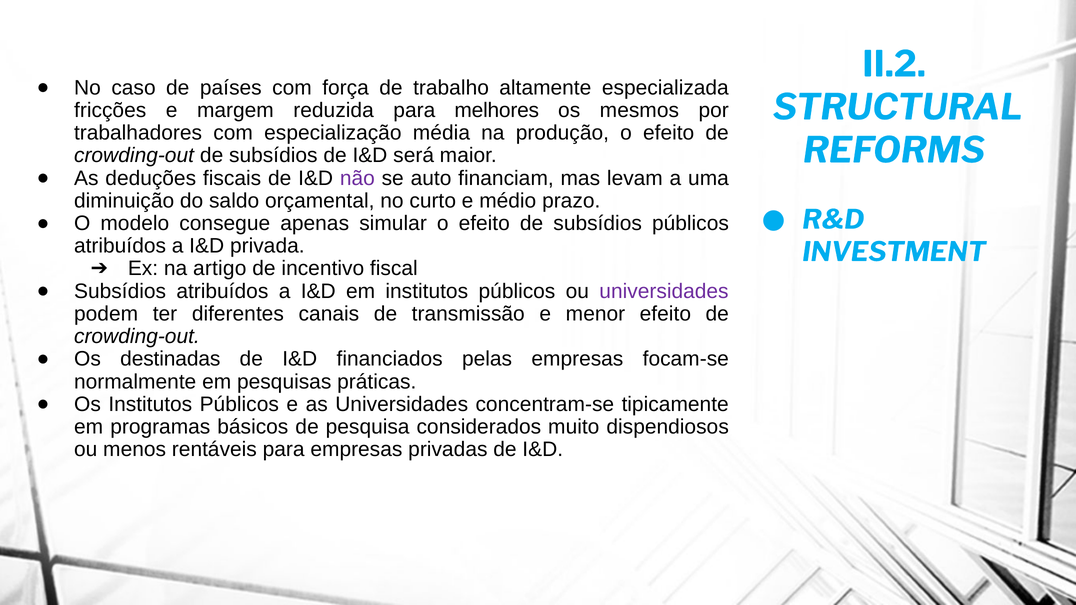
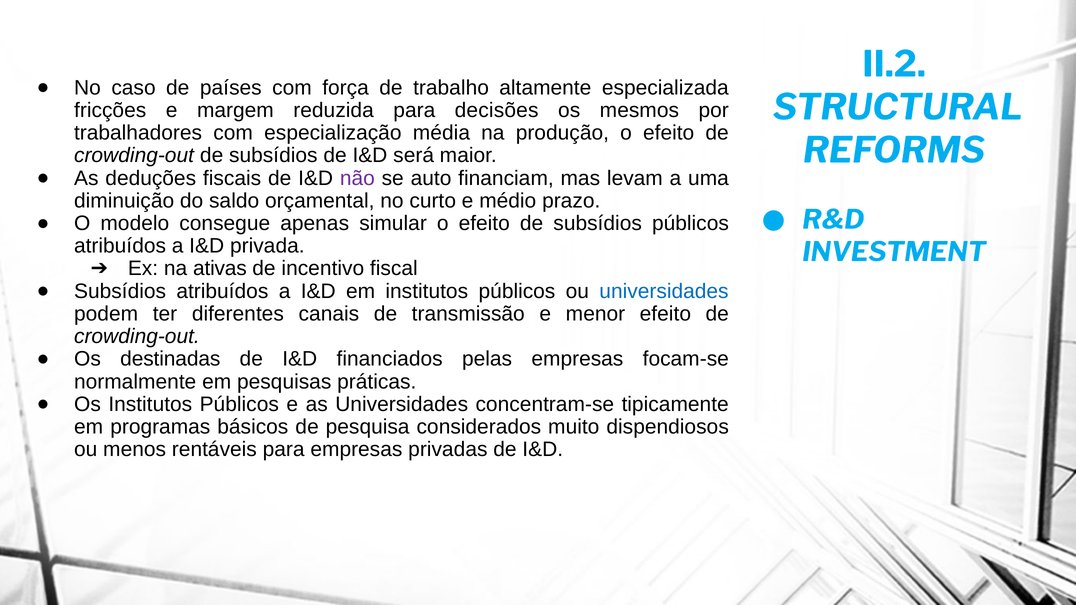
melhores: melhores -> decisões (497, 110)
artigo: artigo -> ativas (220, 269)
universidades colour: purple -> blue (664, 291)
